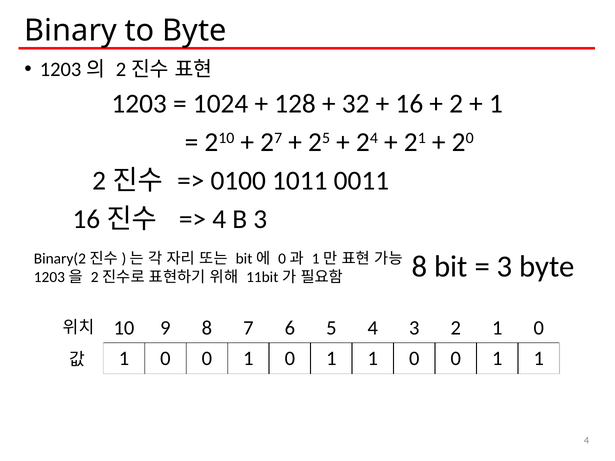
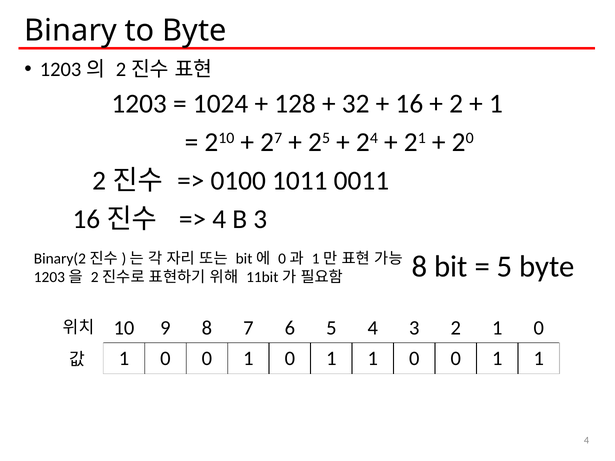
3: 3 -> 5 (505, 267)
